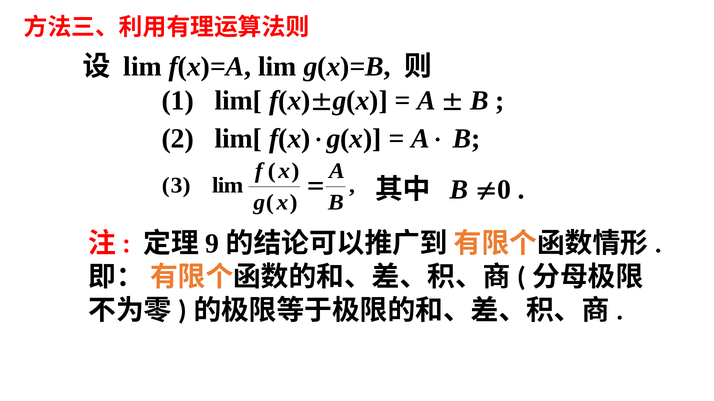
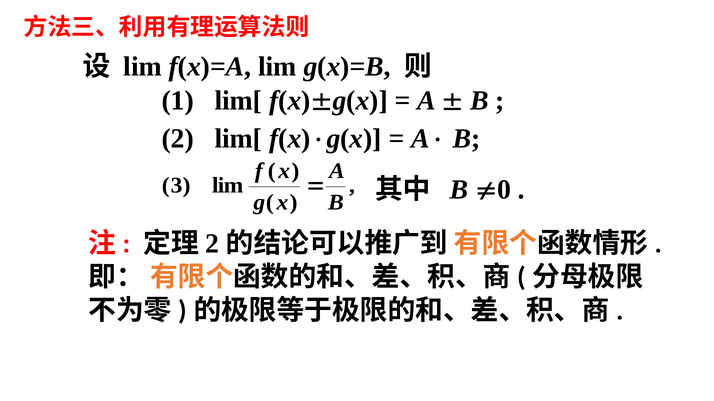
9: 9 -> 2 (212, 244)
